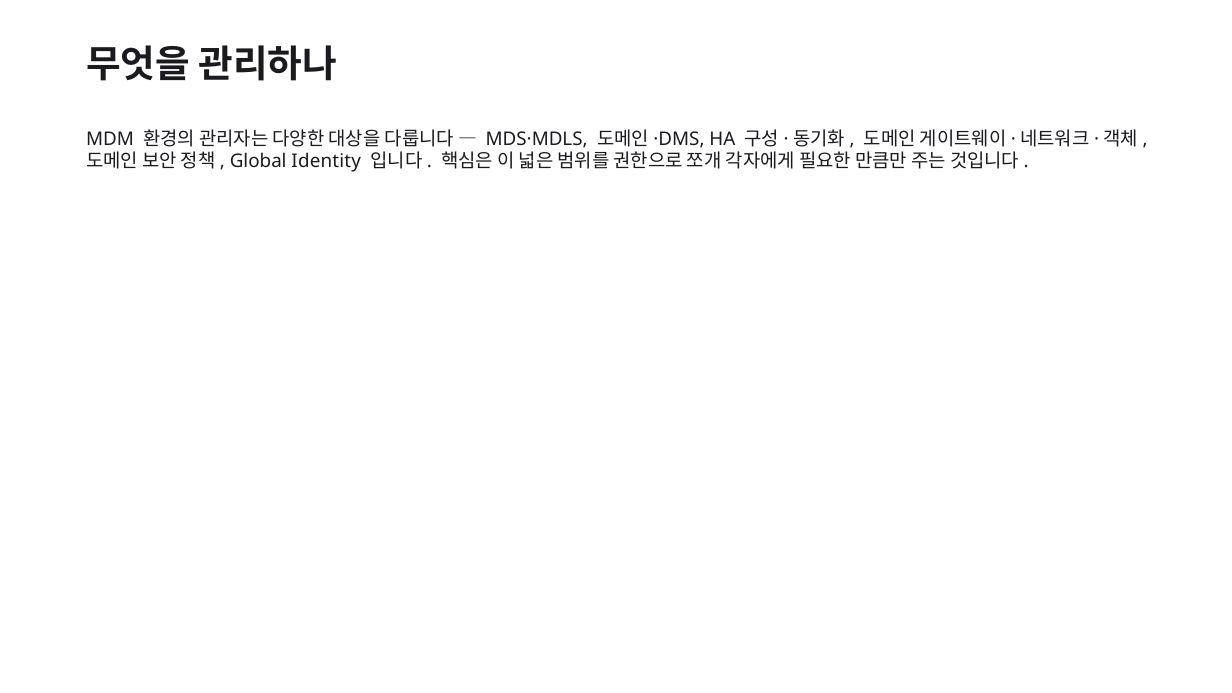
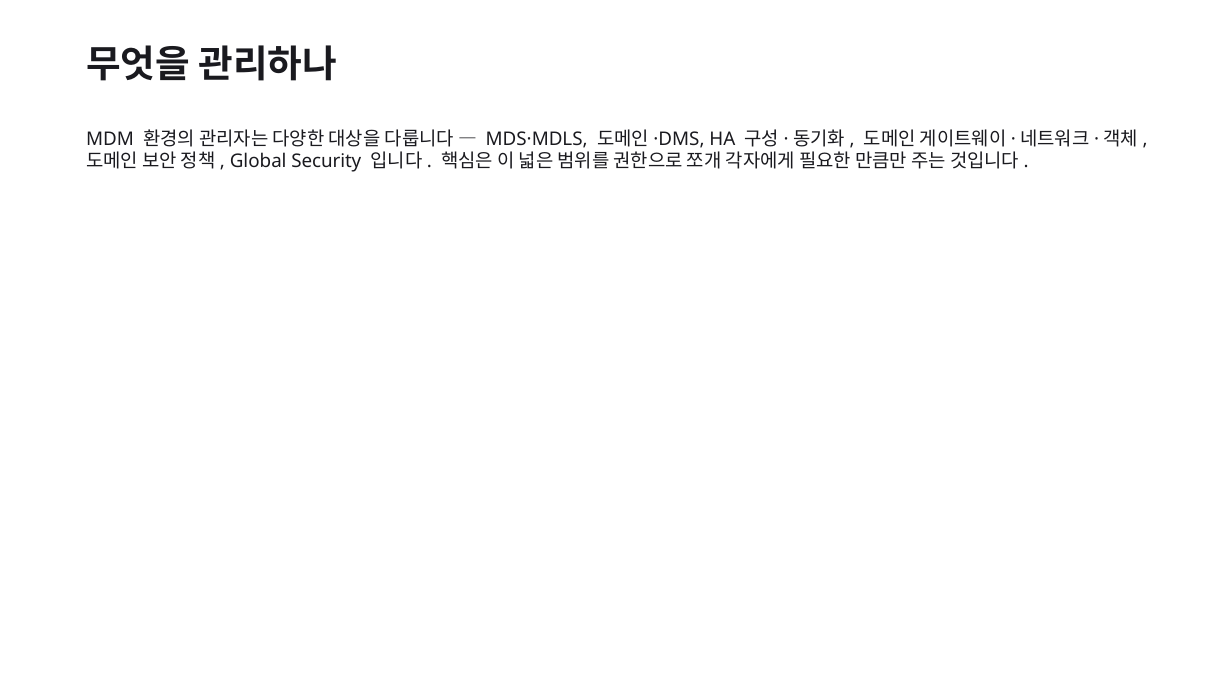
Identity: Identity -> Security (326, 161)
